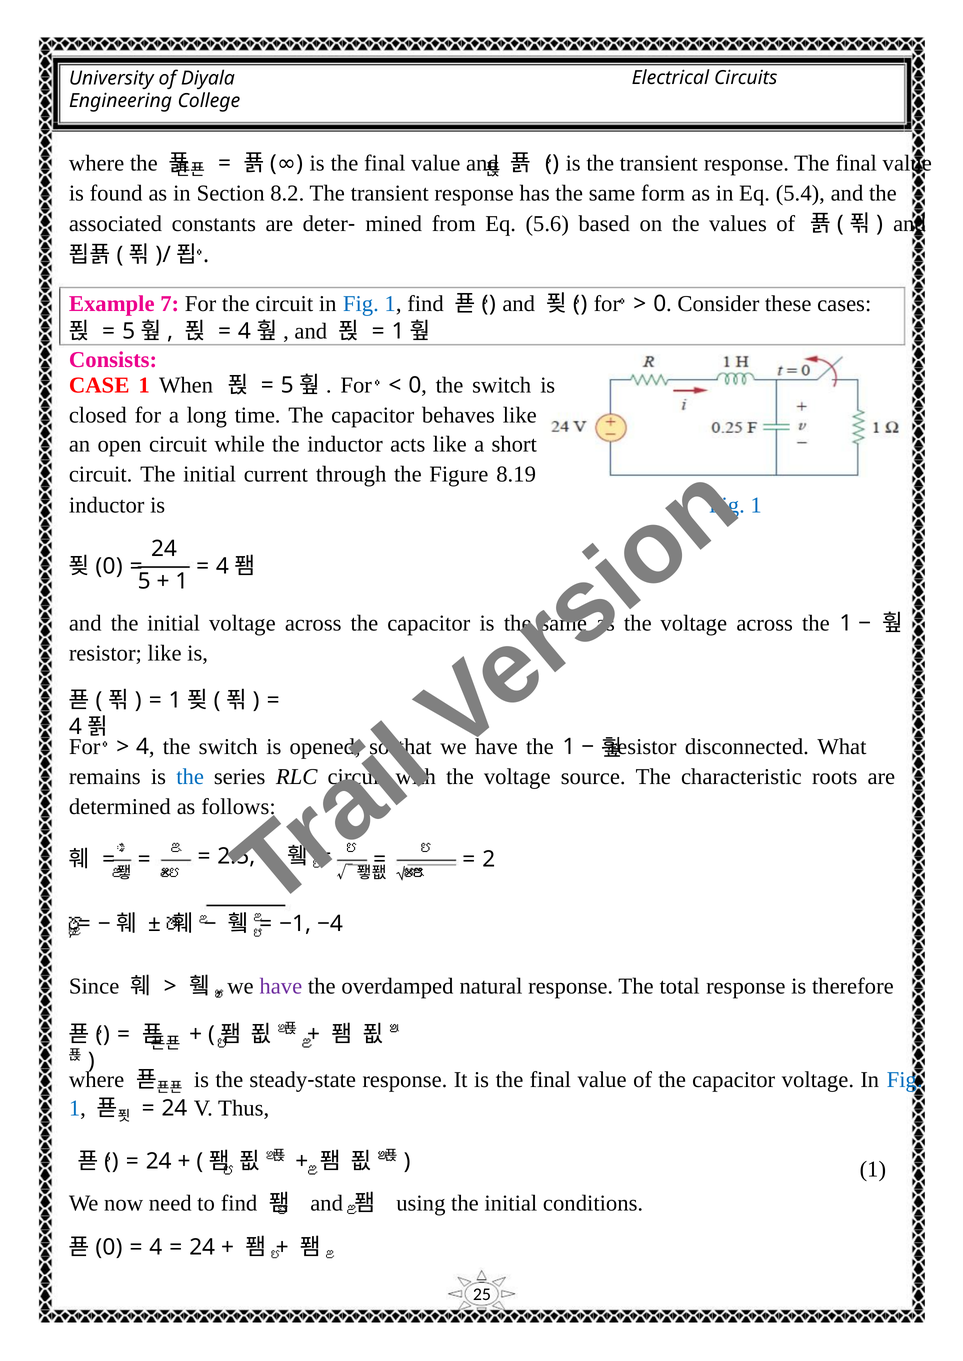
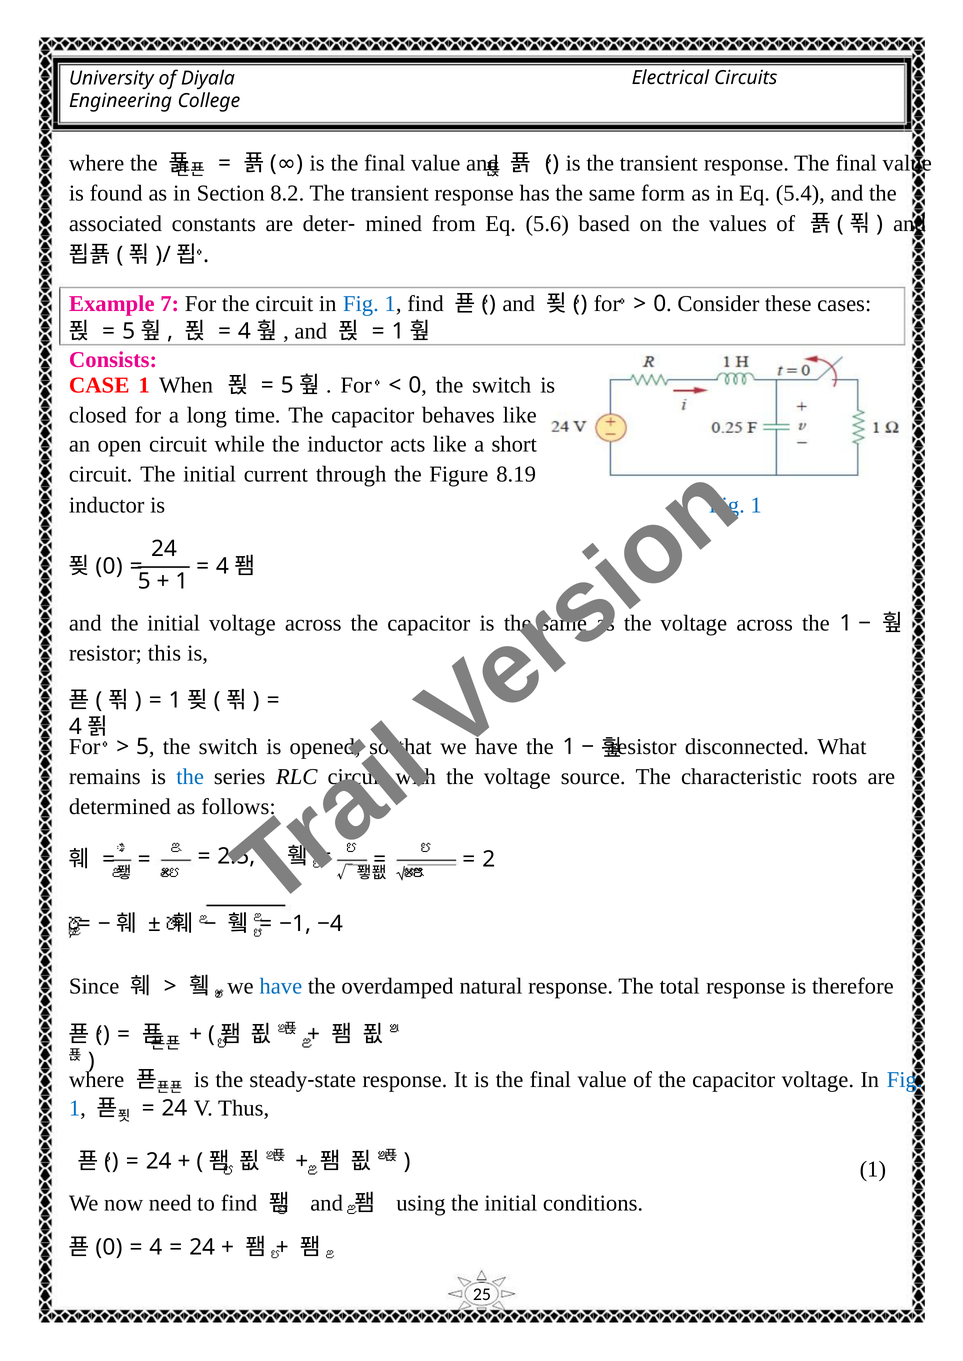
resistor like: like -> this (164, 653)
4: 4 -> 5 (143, 747)
have colour: purple -> blue (281, 986)
